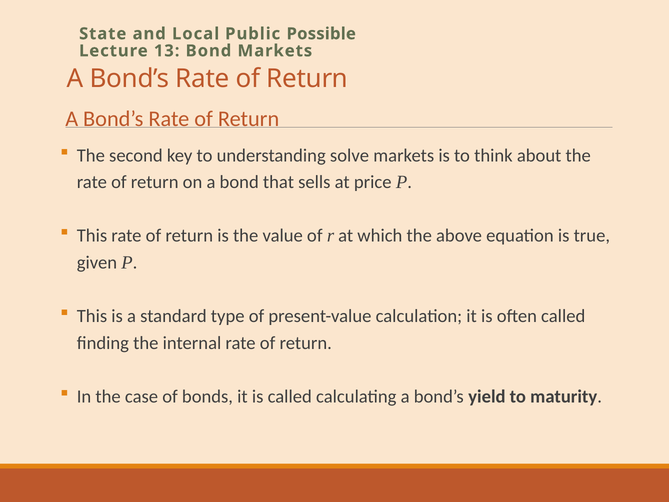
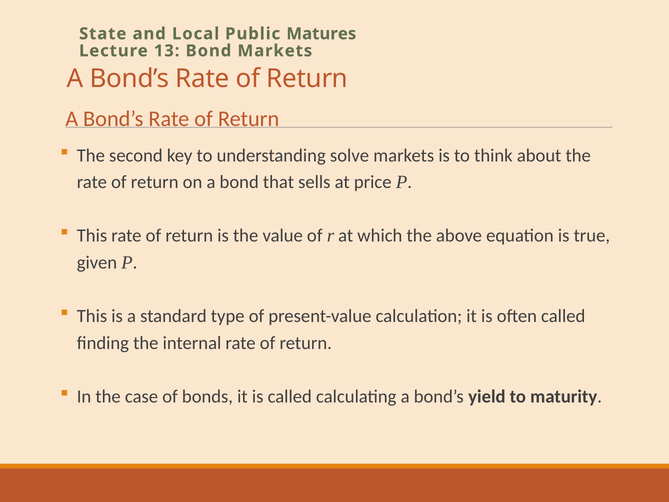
Possible: Possible -> Matures (321, 34)
